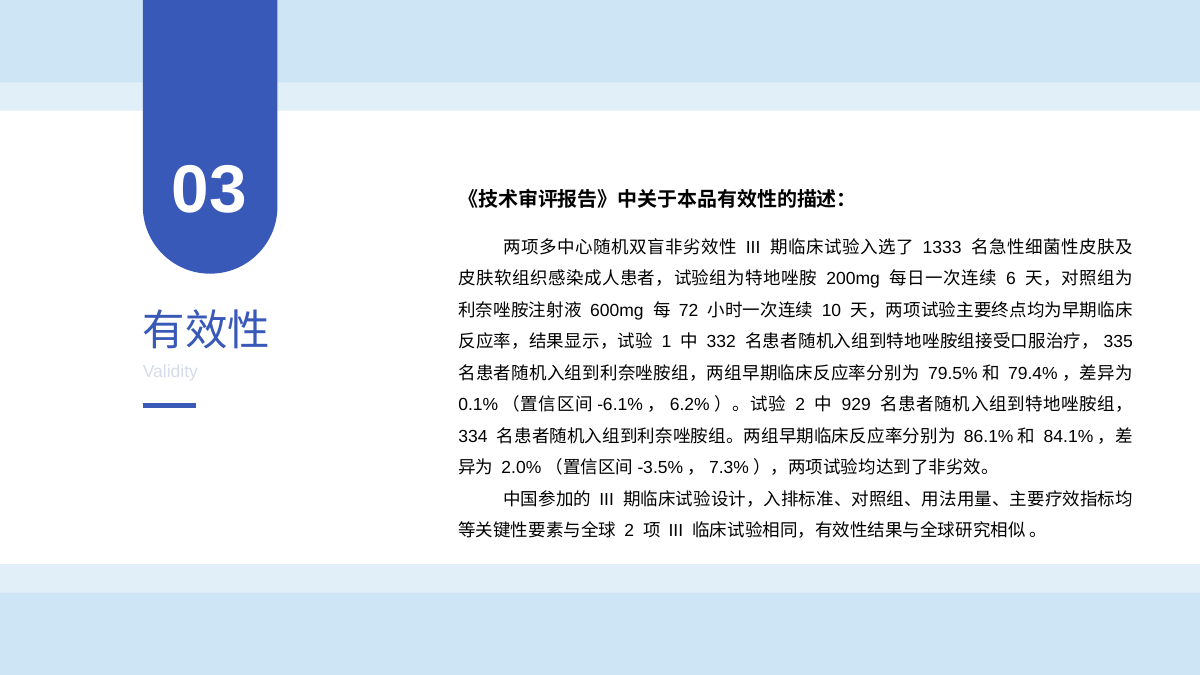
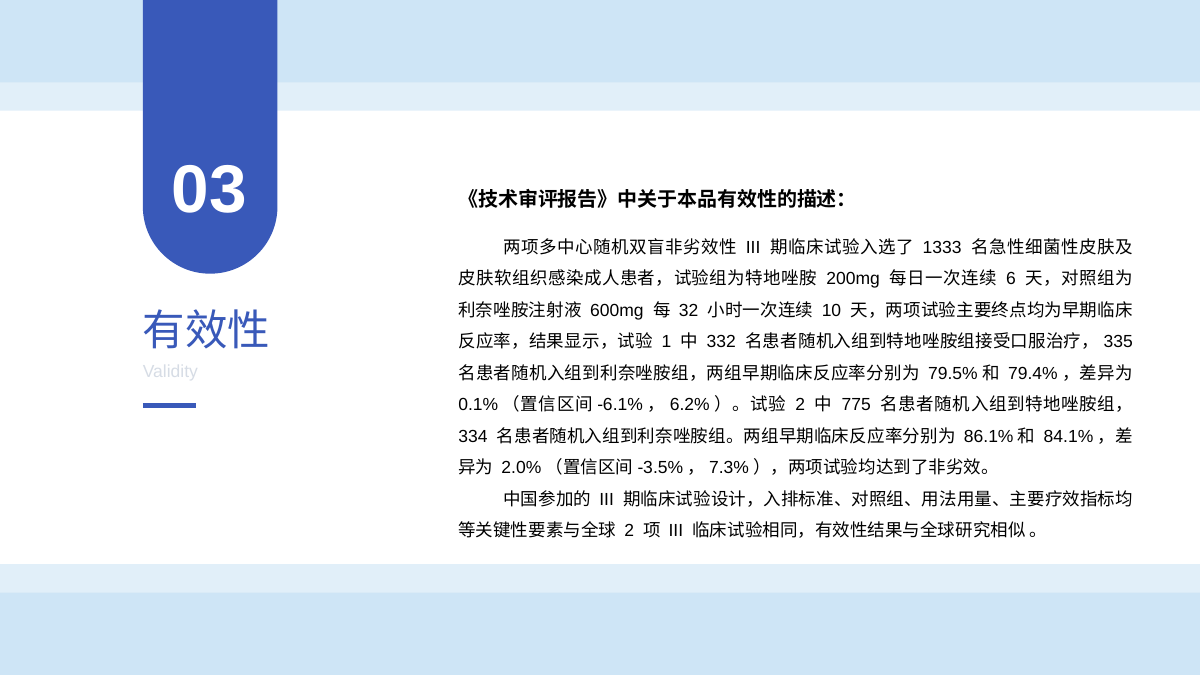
72: 72 -> 32 (689, 311)
929: 929 -> 775 (856, 405)
